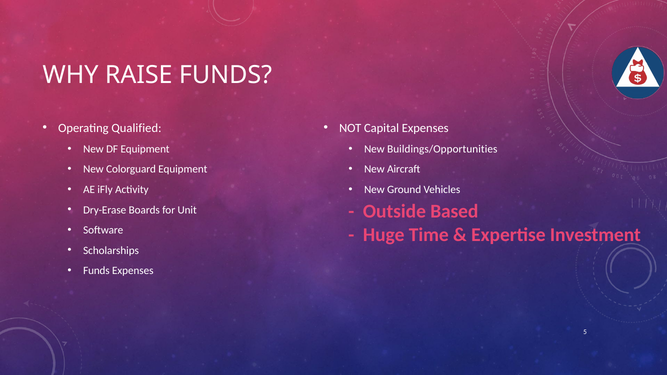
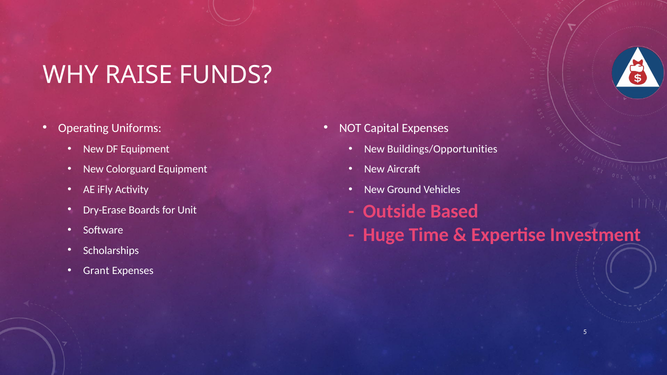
Qualified: Qualified -> Uniforms (136, 128)
Funds: Funds -> Grant (96, 271)
